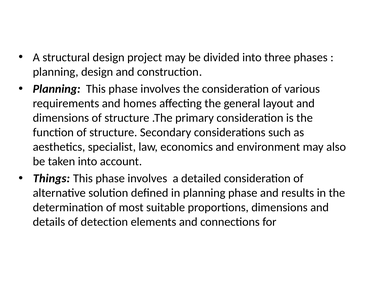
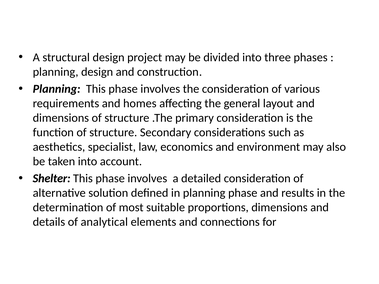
Things: Things -> Shelter (52, 179)
detection: detection -> analytical (104, 222)
